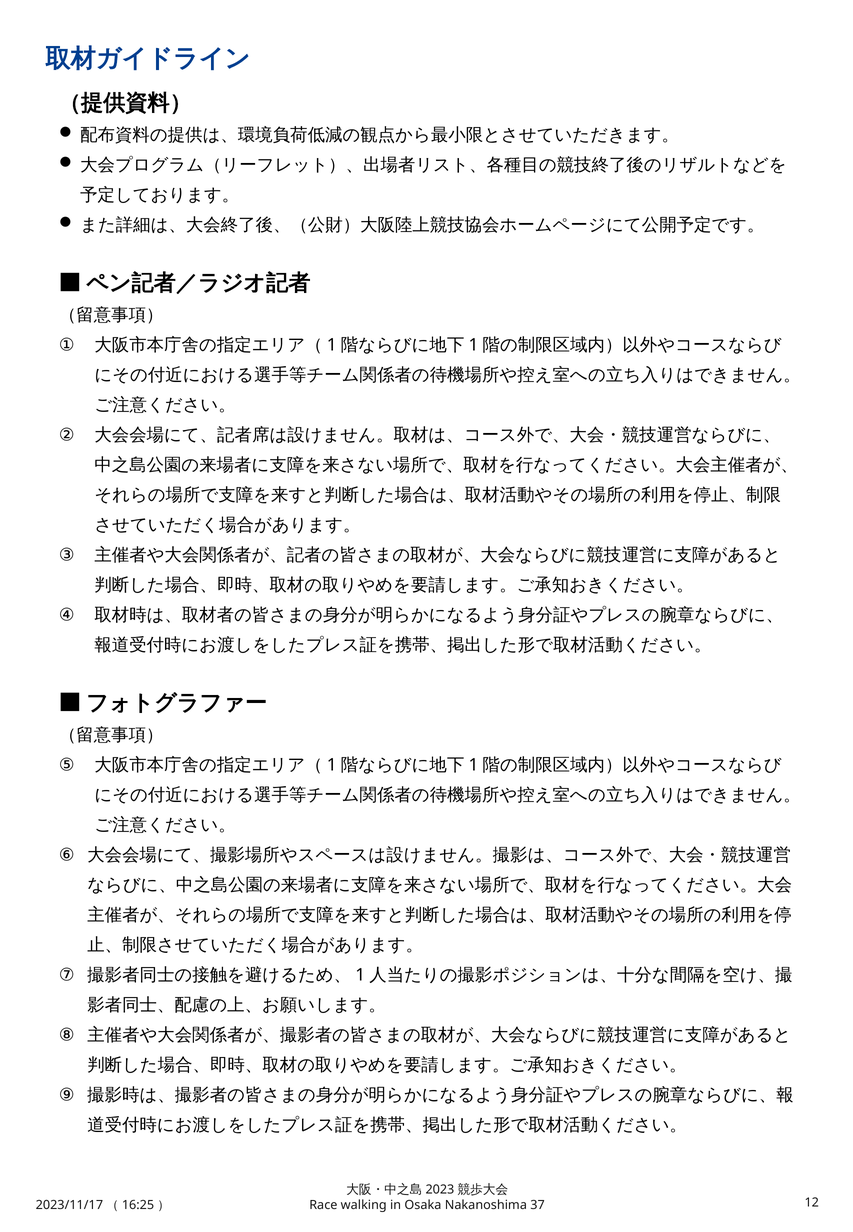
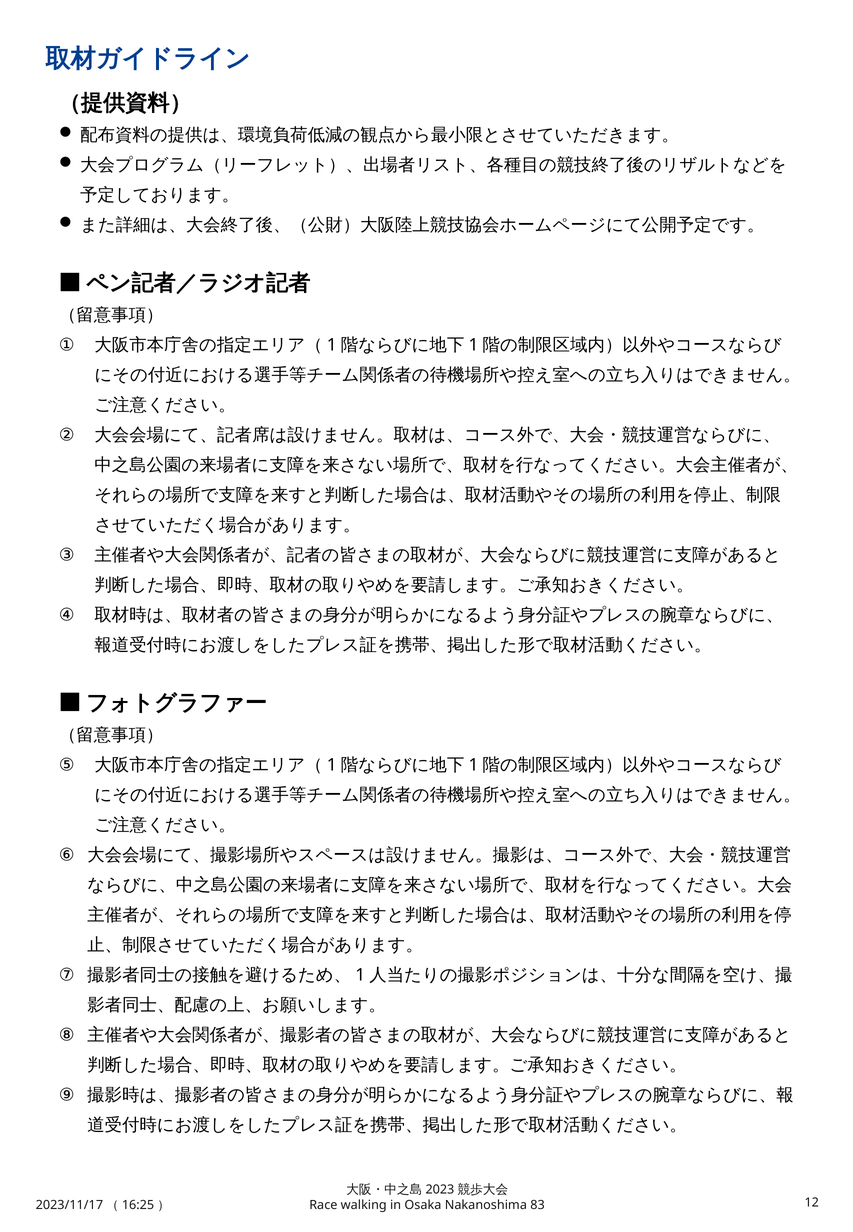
37: 37 -> 83 (538, 1205)
